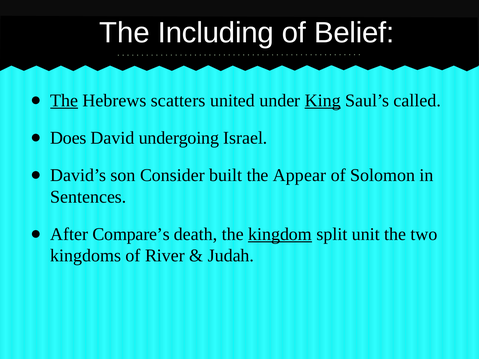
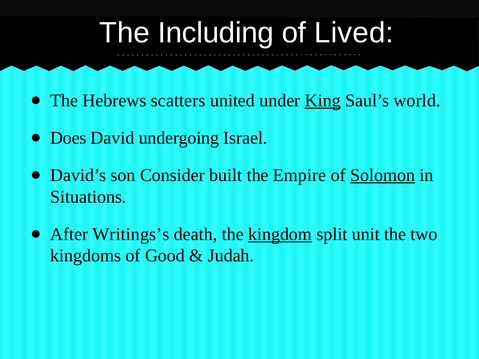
Belief: Belief -> Lived (354, 33)
The underline: present -> none (64, 101)
called: called -> world (417, 101)
Appear: Appear -> Empire (299, 175)
Solomon underline: none -> present (383, 175)
Sentences: Sentences -> Situations (88, 197)
Compare’s: Compare’s -> Writings’s (131, 234)
River: River -> Good (165, 256)
